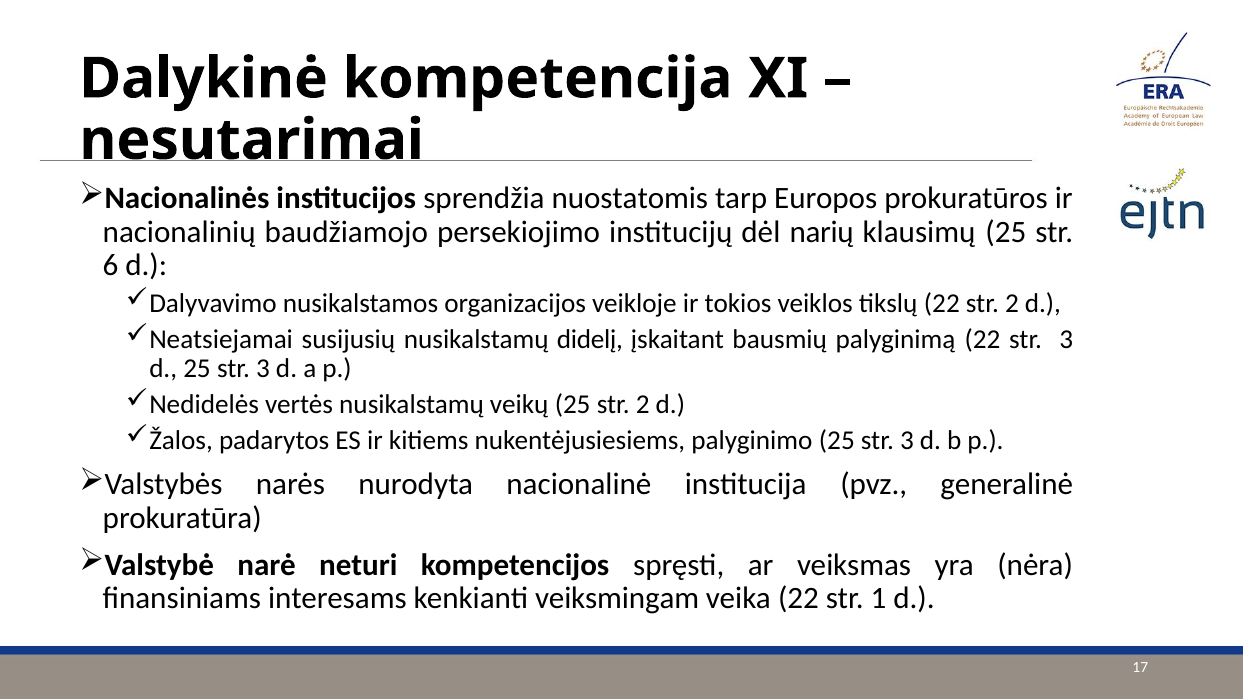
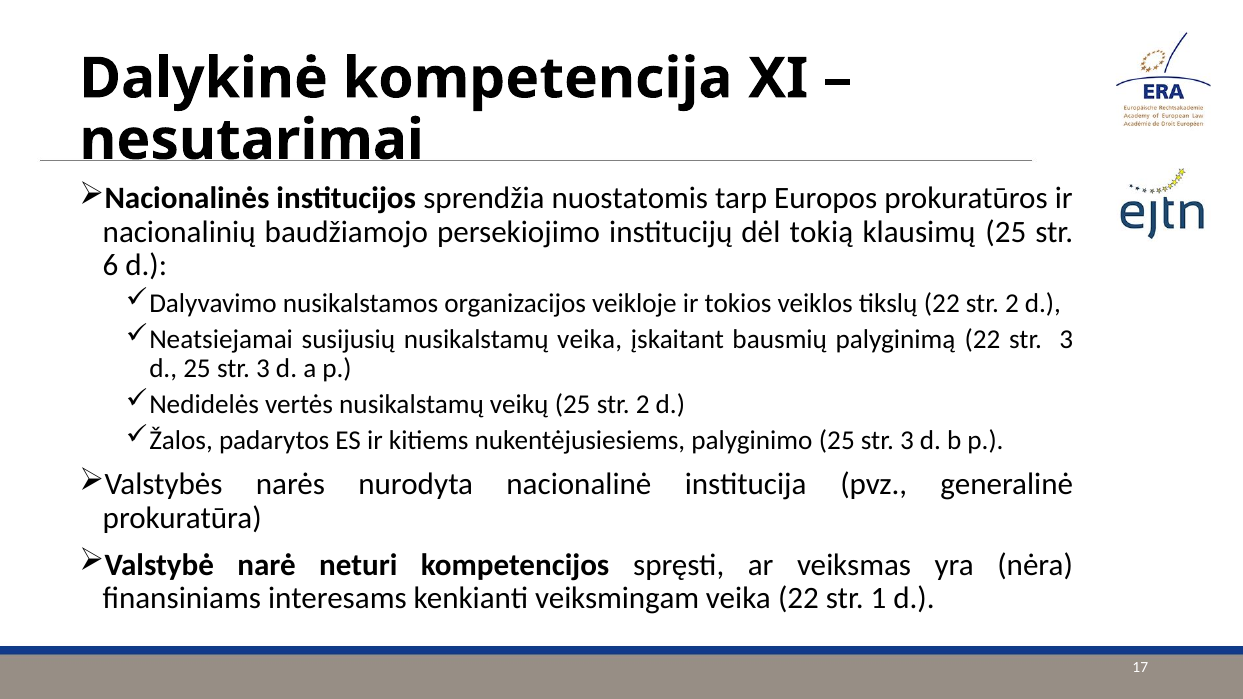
narių: narių -> tokią (821, 232)
nusikalstamų didelį: didelį -> veika (590, 339)
